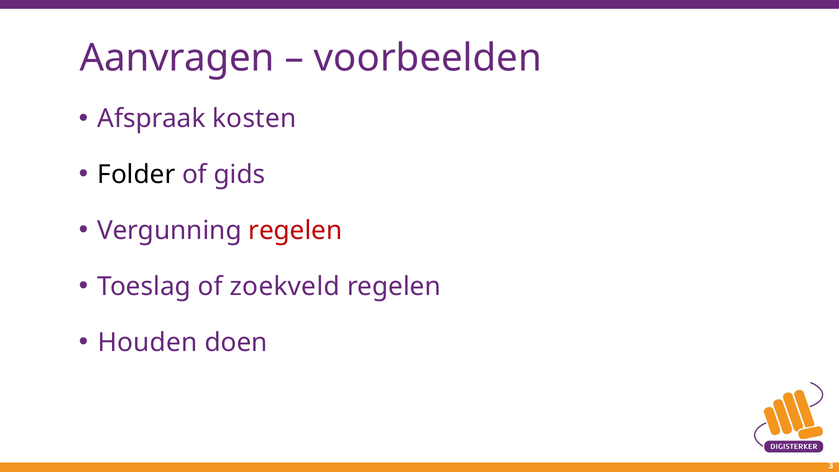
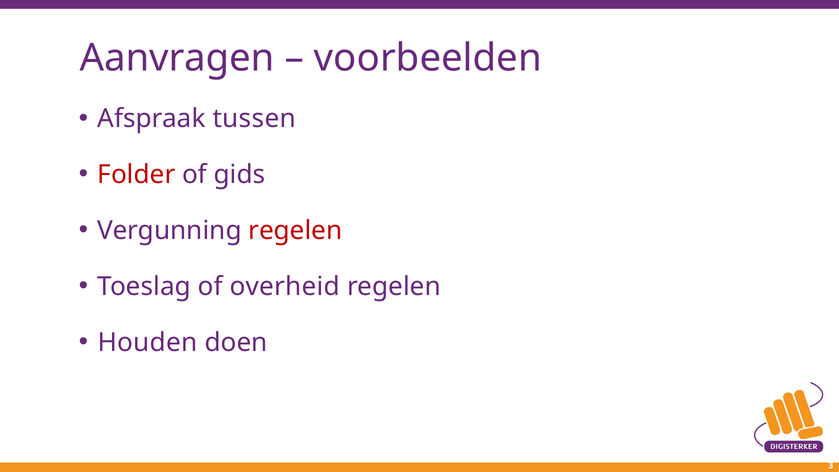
kosten: kosten -> tussen (254, 119)
Folder colour: black -> red (136, 175)
zoekveld: zoekveld -> overheid (285, 287)
